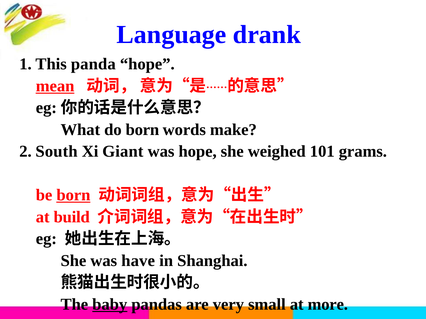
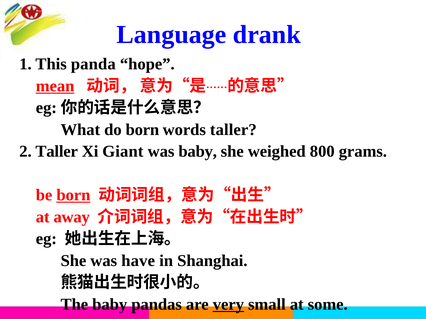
words make: make -> taller (233, 130)
2 South: South -> Taller (57, 152)
was hope: hope -> baby (198, 152)
101: 101 -> 800 (322, 152)
build: build -> away (72, 217)
baby underline: present -> none (110, 305)
very underline: none -> present (228, 305)
more: more -> some (328, 305)
